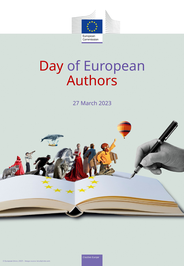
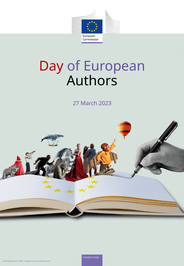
Authors colour: red -> black (92, 81)
